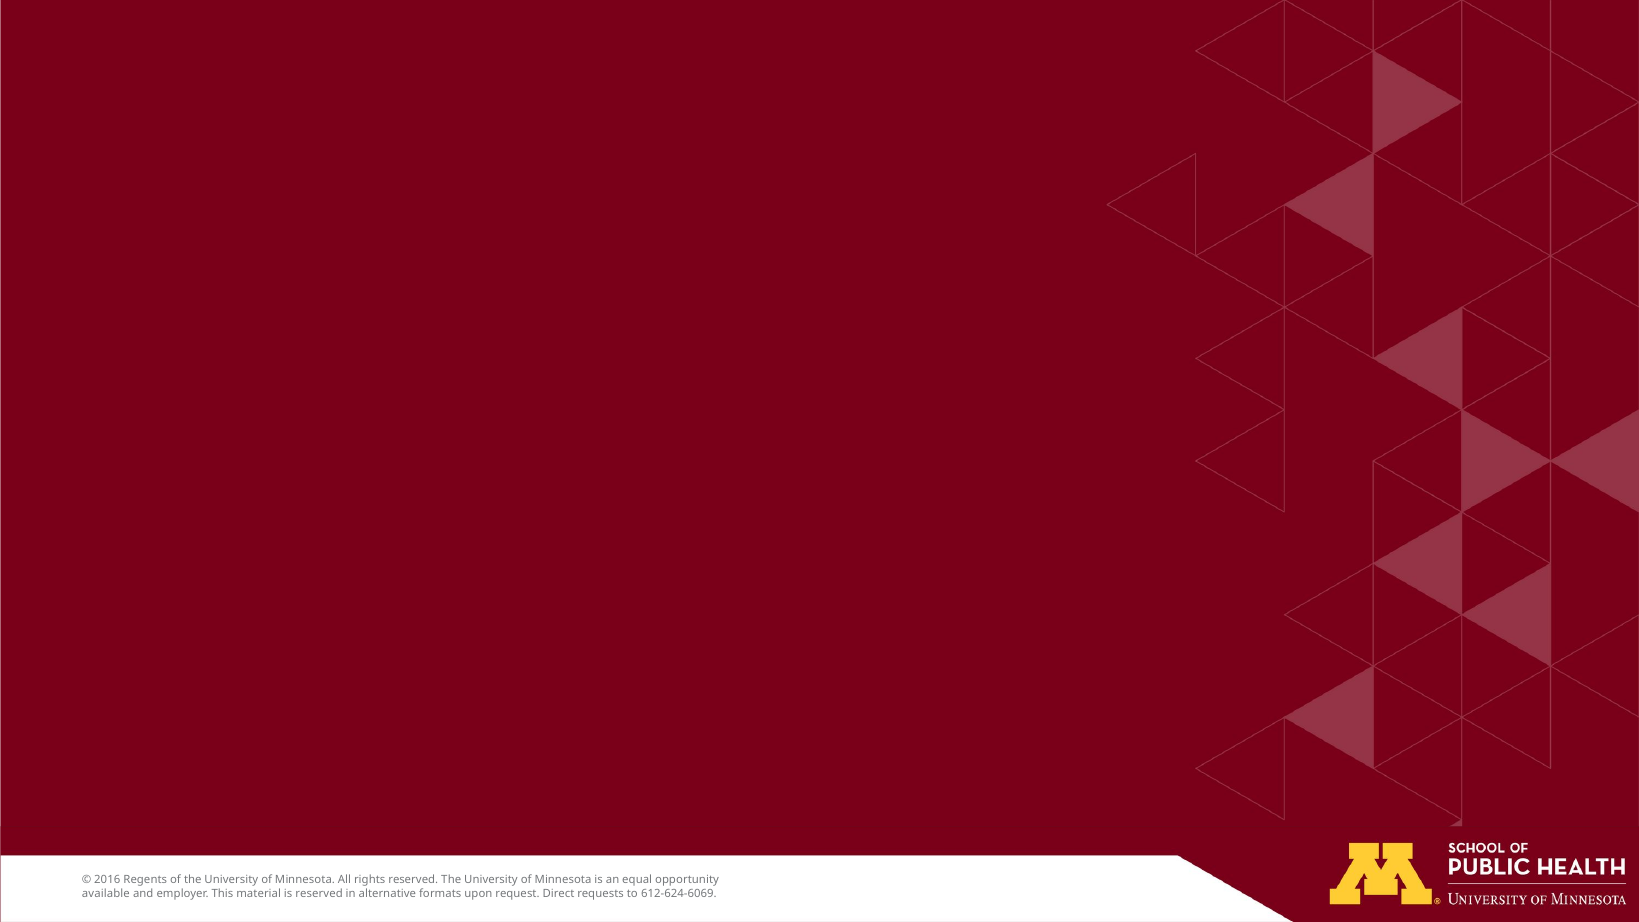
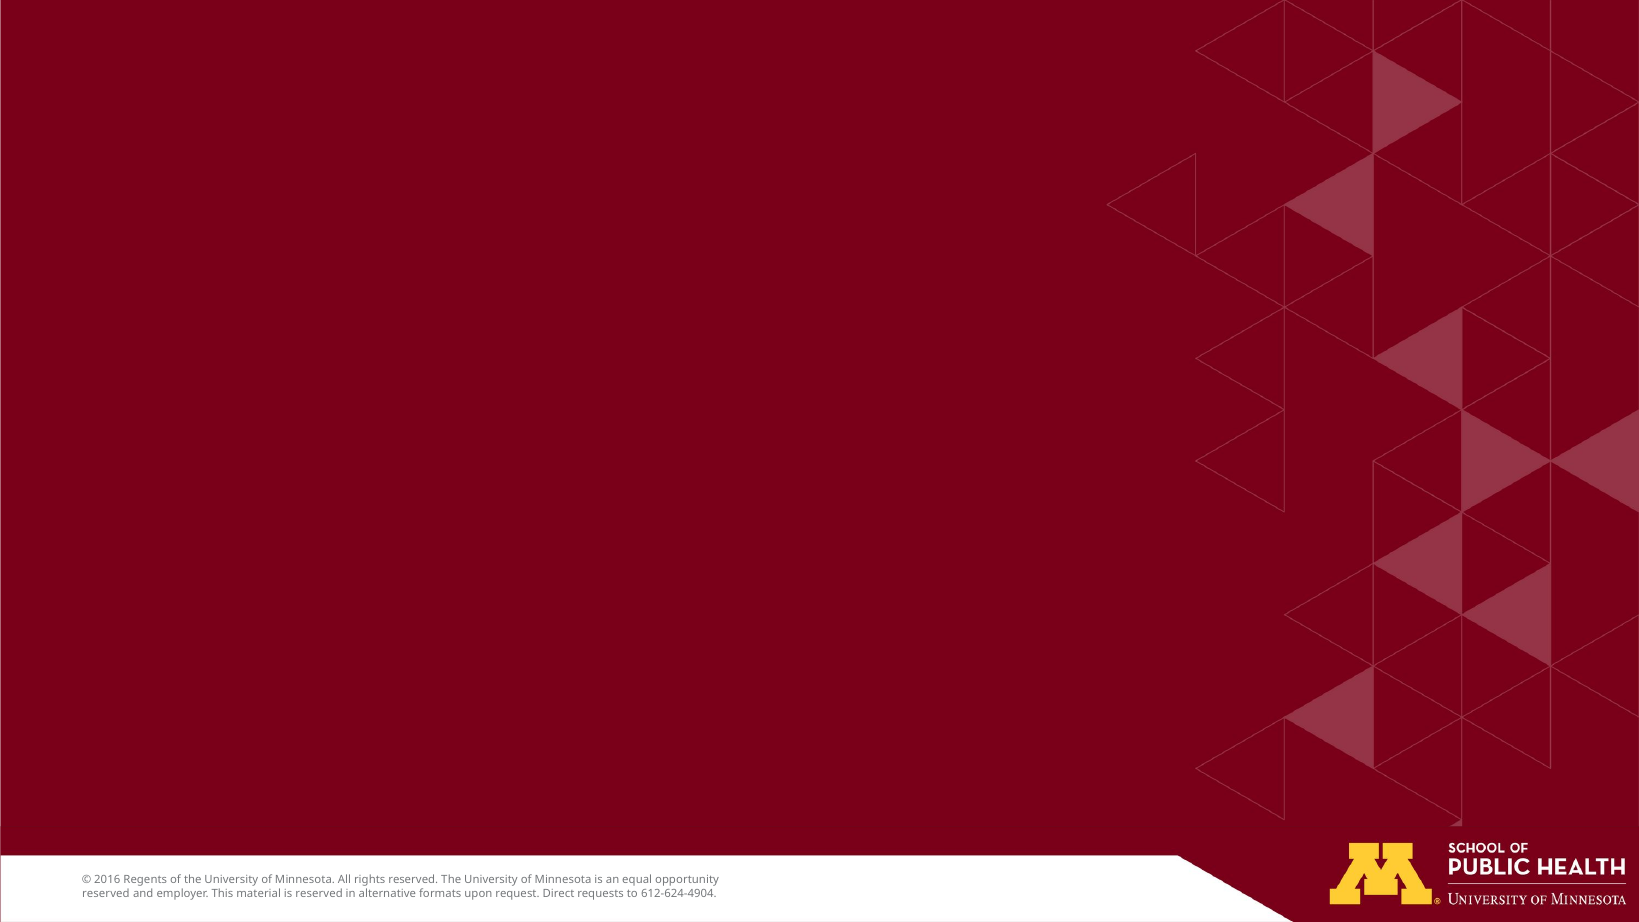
available: available -> reserved (106, 894)
612-624-6069: 612-624-6069 -> 612-624-4904 (679, 894)
